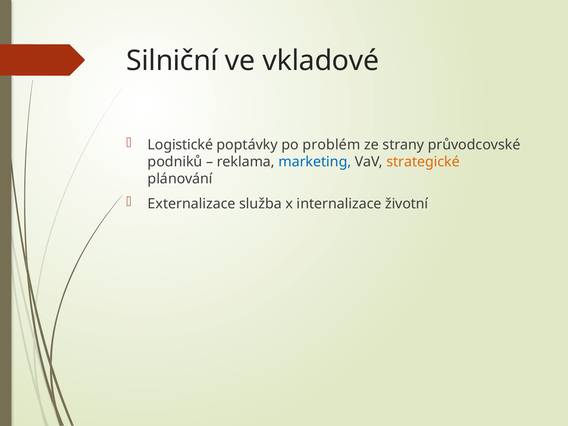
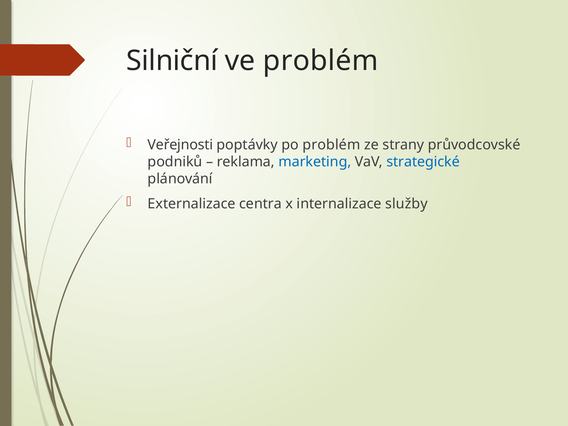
ve vkladové: vkladové -> problém (321, 61)
Logistické: Logistické -> Veřejnosti (180, 145)
strategické colour: orange -> blue (423, 162)
služba: služba -> centra (260, 204)
životní: životní -> služby (407, 204)
